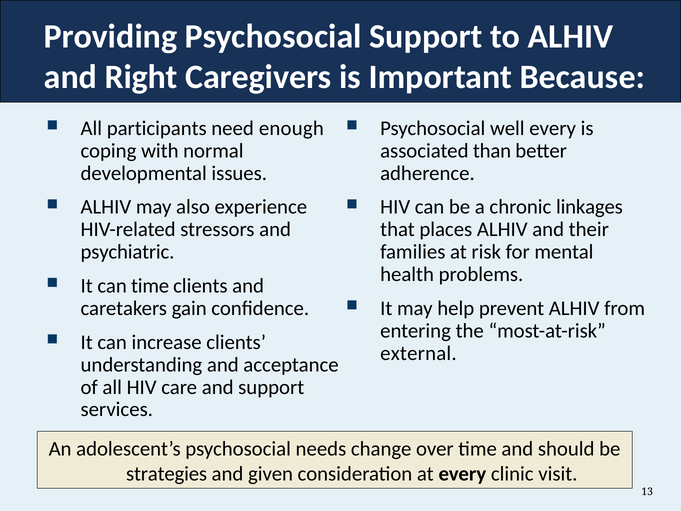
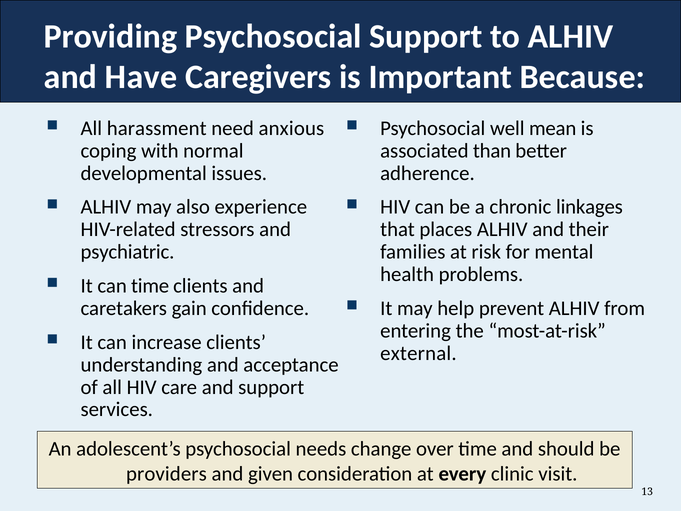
Right: Right -> Have (141, 77)
participants: participants -> harassment (157, 128)
enough: enough -> anxious (291, 128)
well every: every -> mean (553, 128)
strategies: strategies -> providers (166, 473)
